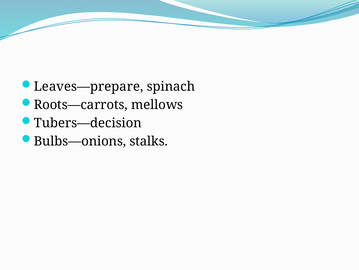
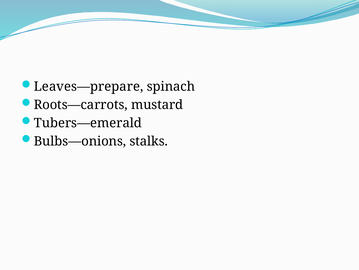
mellows: mellows -> mustard (157, 105)
Tubers—decision: Tubers—decision -> Tubers—emerald (88, 123)
